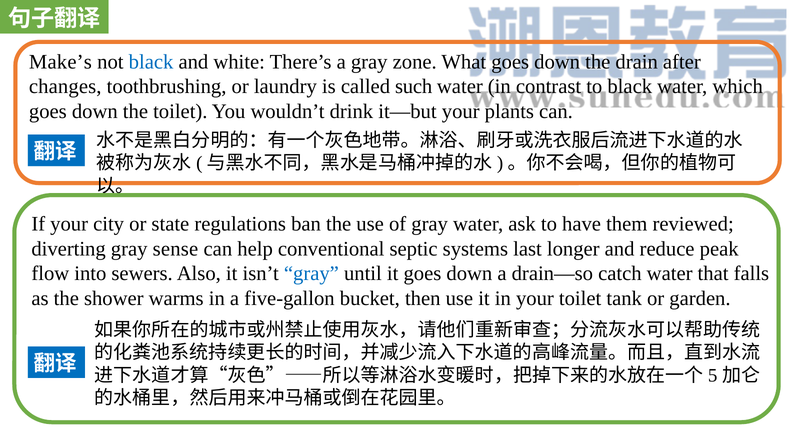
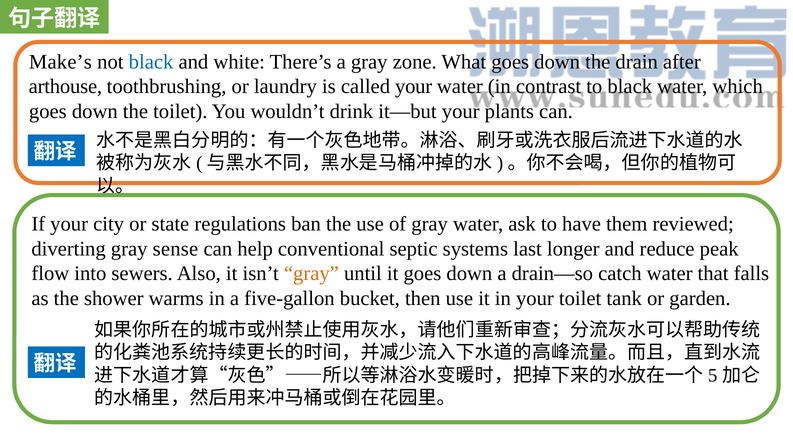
changes: changes -> arthouse (65, 87)
called such: such -> your (414, 87)
gray colour: blue -> orange (311, 274)
